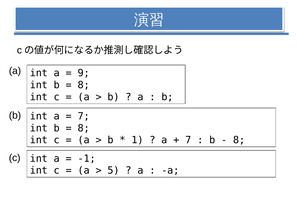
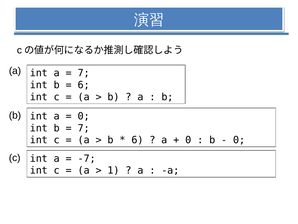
9: 9 -> 7 (84, 73)
8: 8 -> 6 (84, 85)
7: 7 -> 0 (84, 116)
8: 8 -> 7 (84, 128)
1: 1 -> 6 (137, 140)
7: 7 -> 0 (188, 140)
8: 8 -> 0 (239, 140)
-1: -1 -> -7 (87, 158)
5: 5 -> 1 (114, 170)
